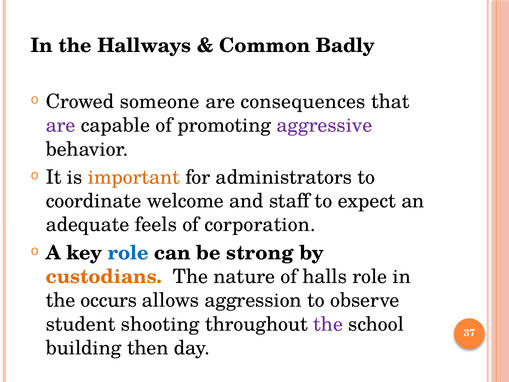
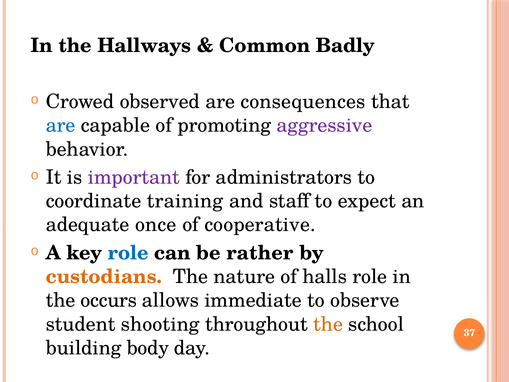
someone: someone -> observed (160, 102)
are colour: purple -> blue (61, 125)
important colour: orange -> purple (134, 177)
welcome: welcome -> training (185, 201)
feels: feels -> once (156, 225)
corporation: corporation -> cooperative (260, 225)
strong: strong -> rather (260, 253)
aggression: aggression -> immediate (253, 300)
the colour: purple -> orange (328, 324)
then: then -> body (148, 348)
